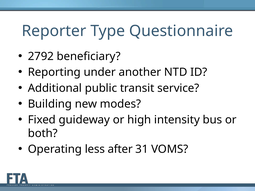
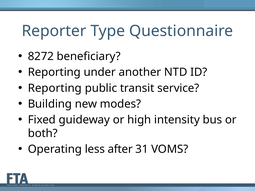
2792: 2792 -> 8272 (41, 56)
Additional: Additional -> Reporting (55, 88)
